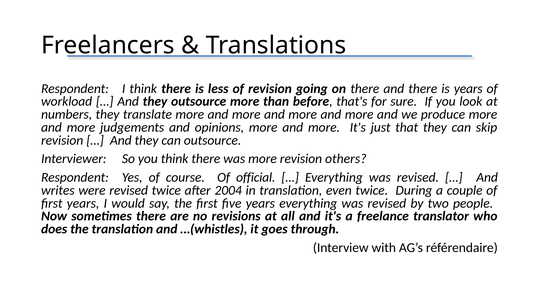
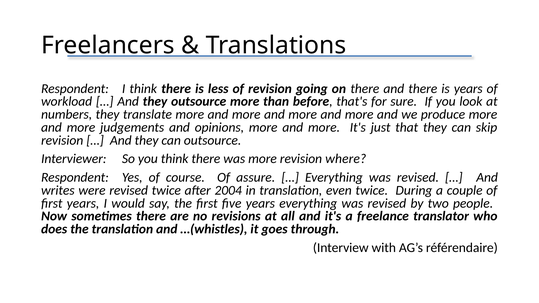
others: others -> where (346, 159)
official: official -> assure (256, 177)
